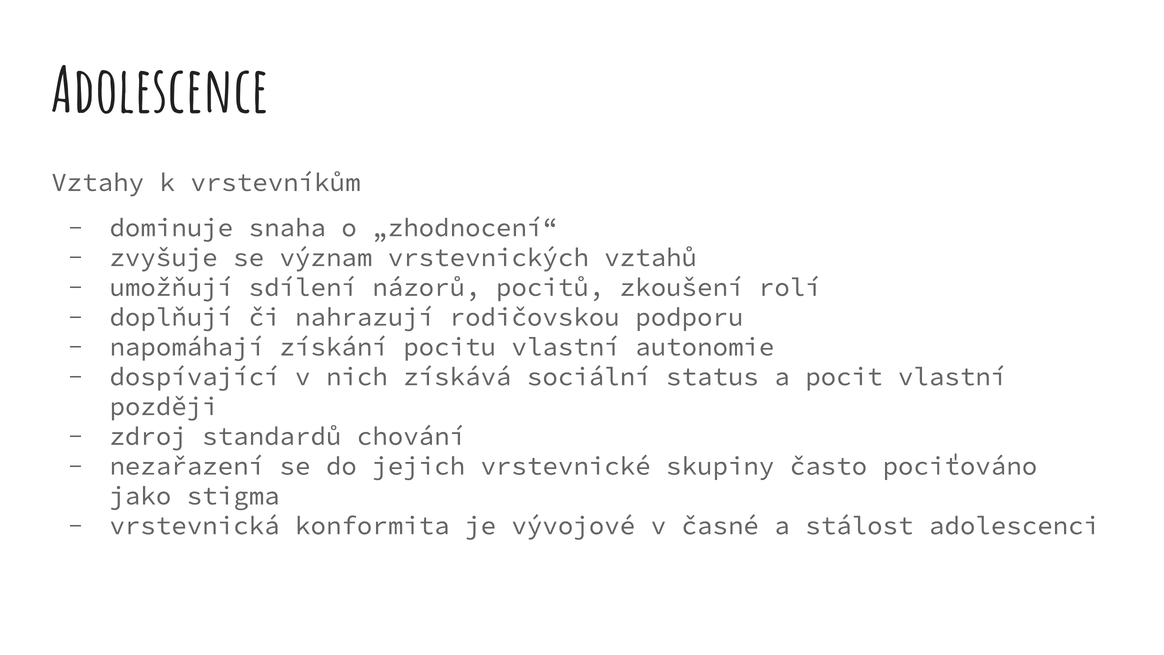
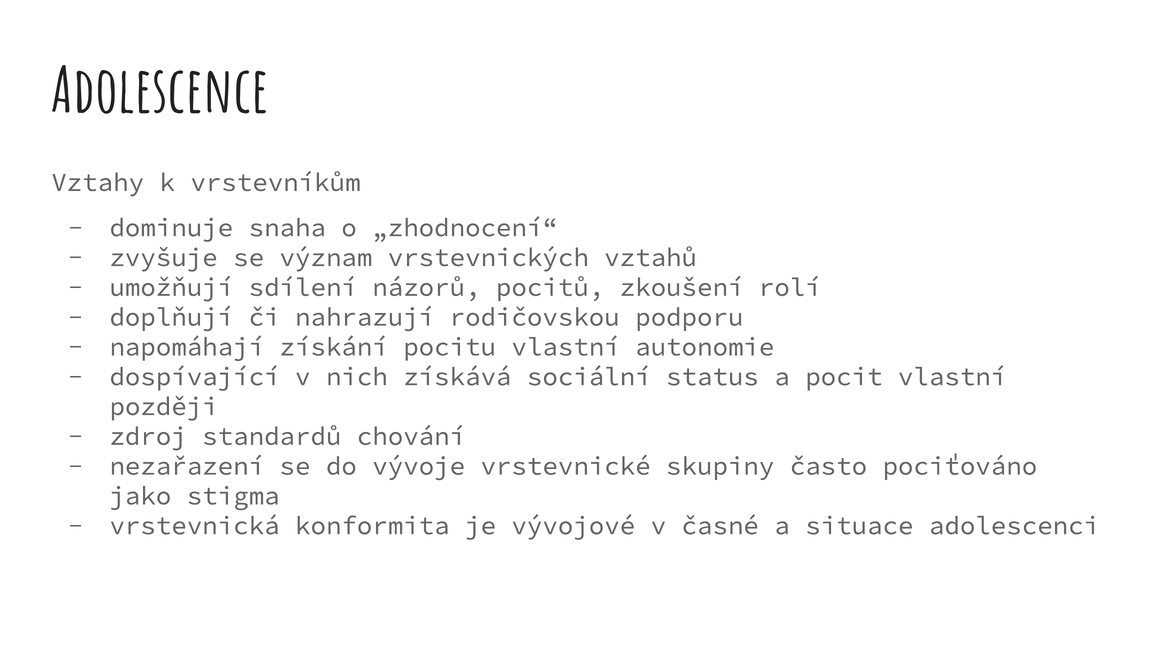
jejich: jejich -> vývoje (419, 466)
stálost: stálost -> situace (859, 525)
